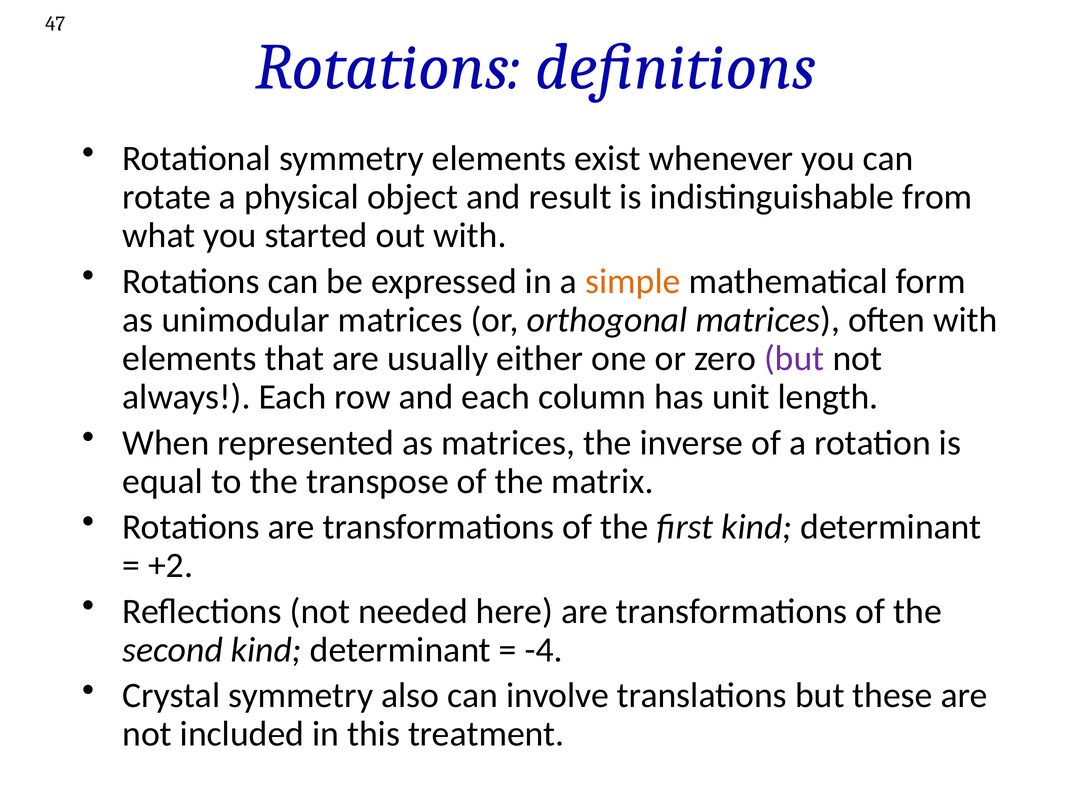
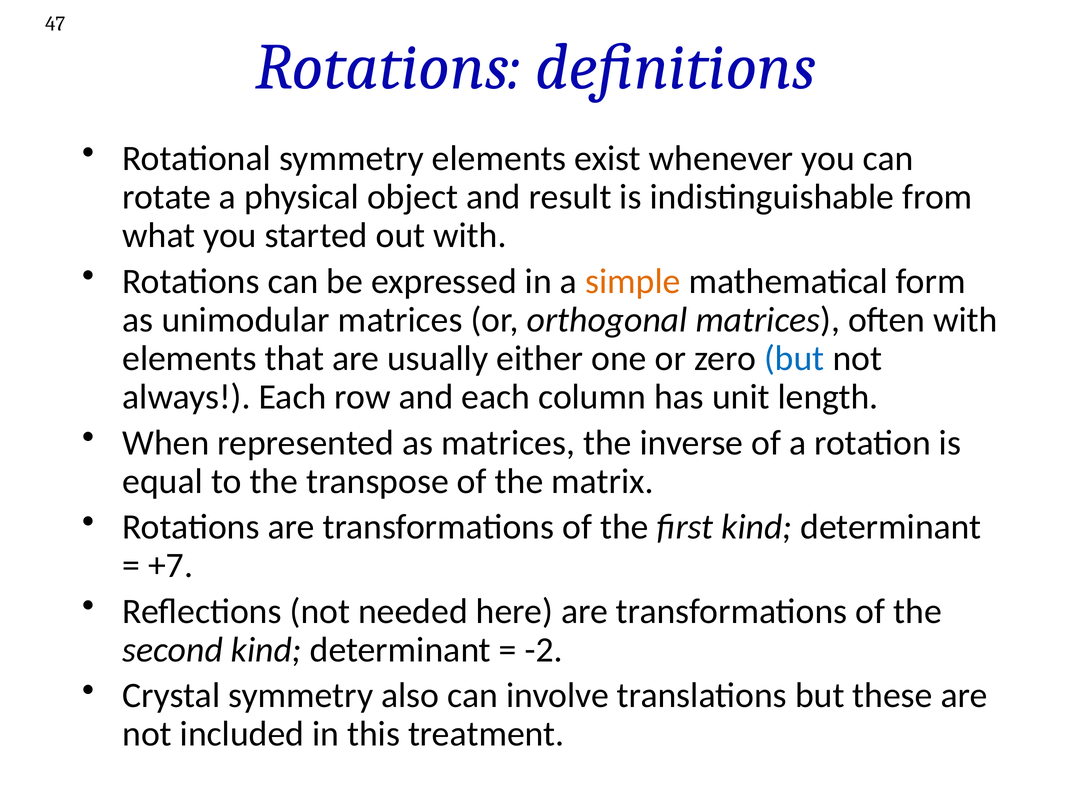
but colour: purple -> blue (794, 358)
+2: +2 -> +7 (171, 566)
-4: -4 -> -2 (544, 650)
